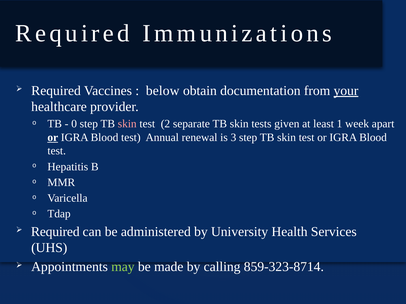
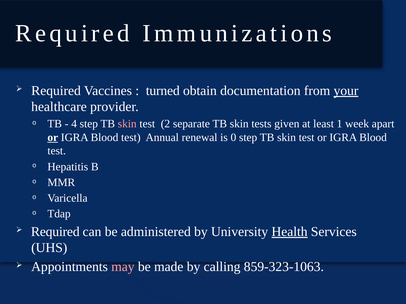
below: below -> turned (163, 91)
0: 0 -> 4 (74, 124)
3: 3 -> 0 (233, 138)
Health underline: none -> present (290, 232)
may colour: light green -> pink (123, 267)
859-323-8714: 859-323-8714 -> 859-323-1063 (284, 267)
